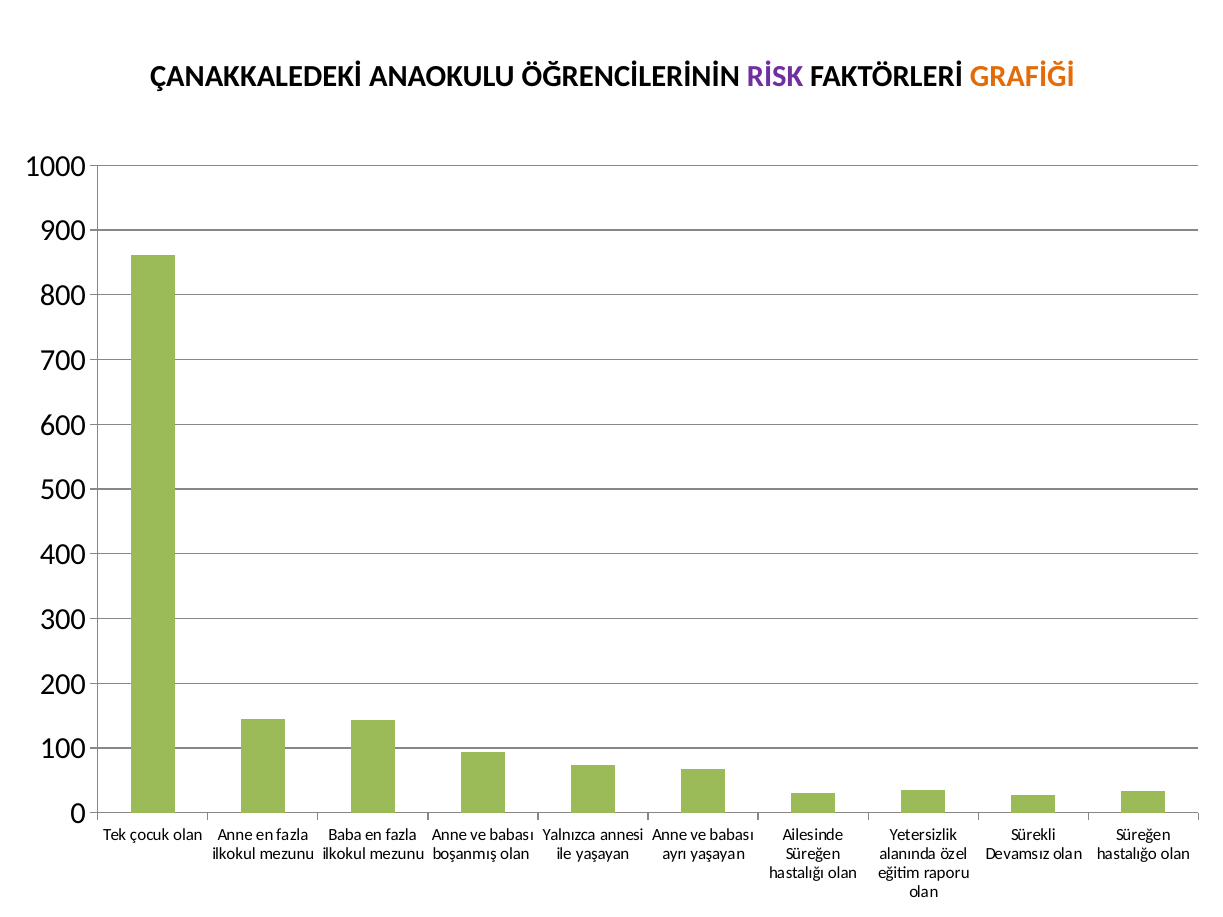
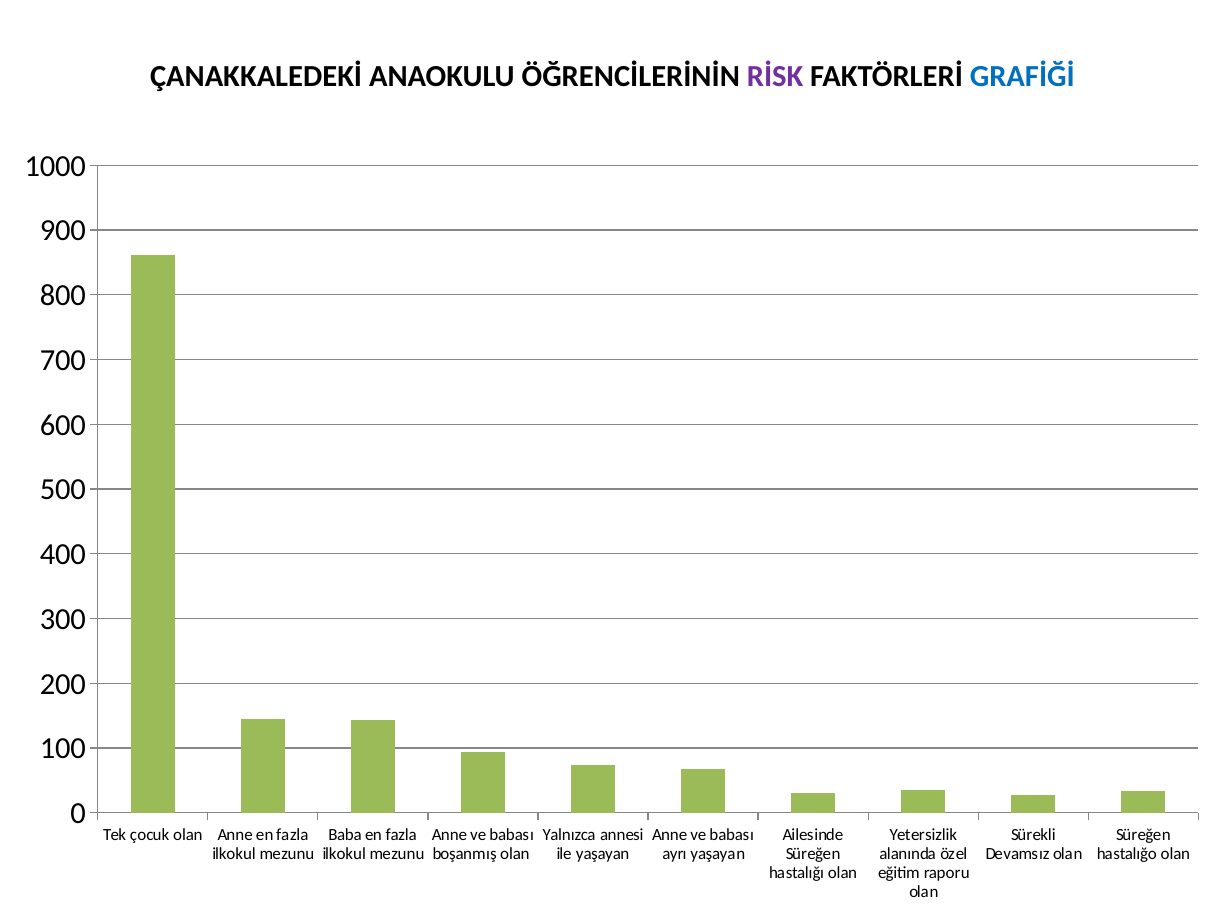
GRAFİĞİ colour: orange -> blue (1022, 77)
